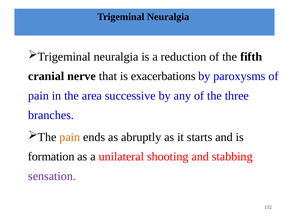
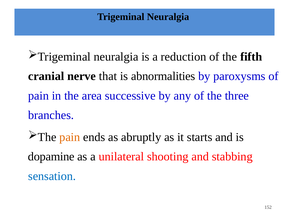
exacerbations: exacerbations -> abnormalities (163, 76)
formation: formation -> dopamine (51, 156)
sensation colour: purple -> blue (52, 176)
